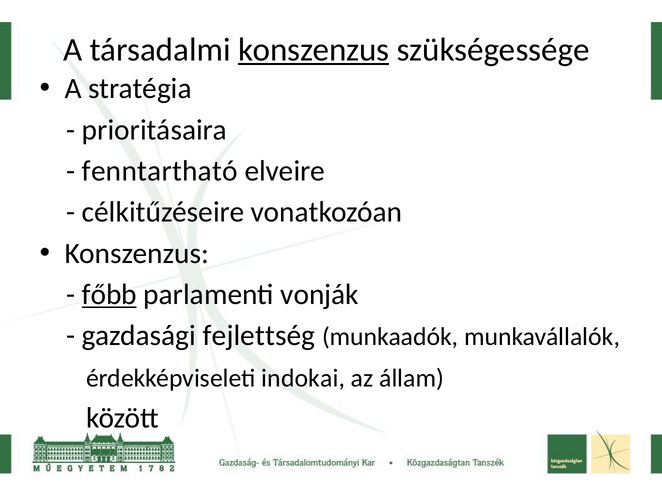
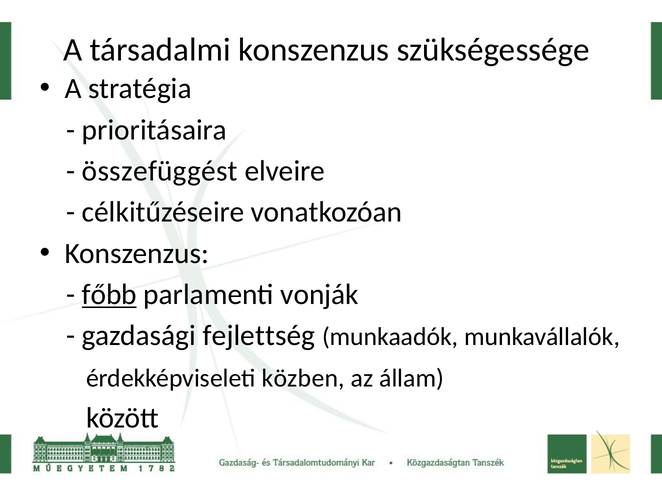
konszenzus underline: present -> none (314, 50)
fenntartható: fenntartható -> összefüggést (160, 171)
indokai: indokai -> közben (303, 378)
